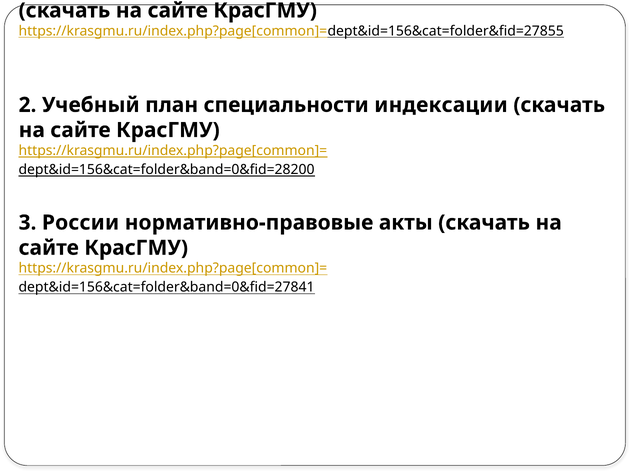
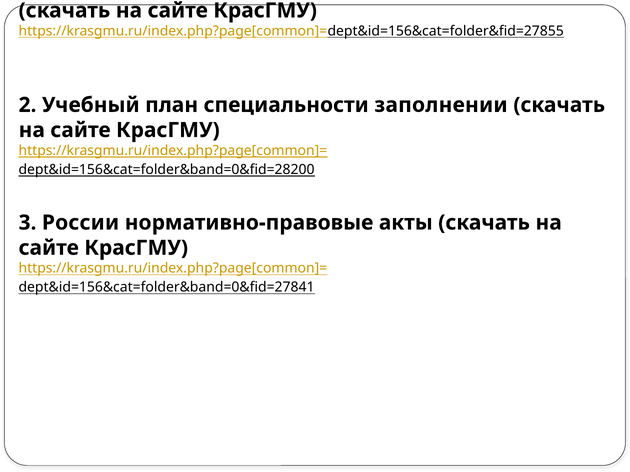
индексации: индексации -> заполнении (441, 105)
